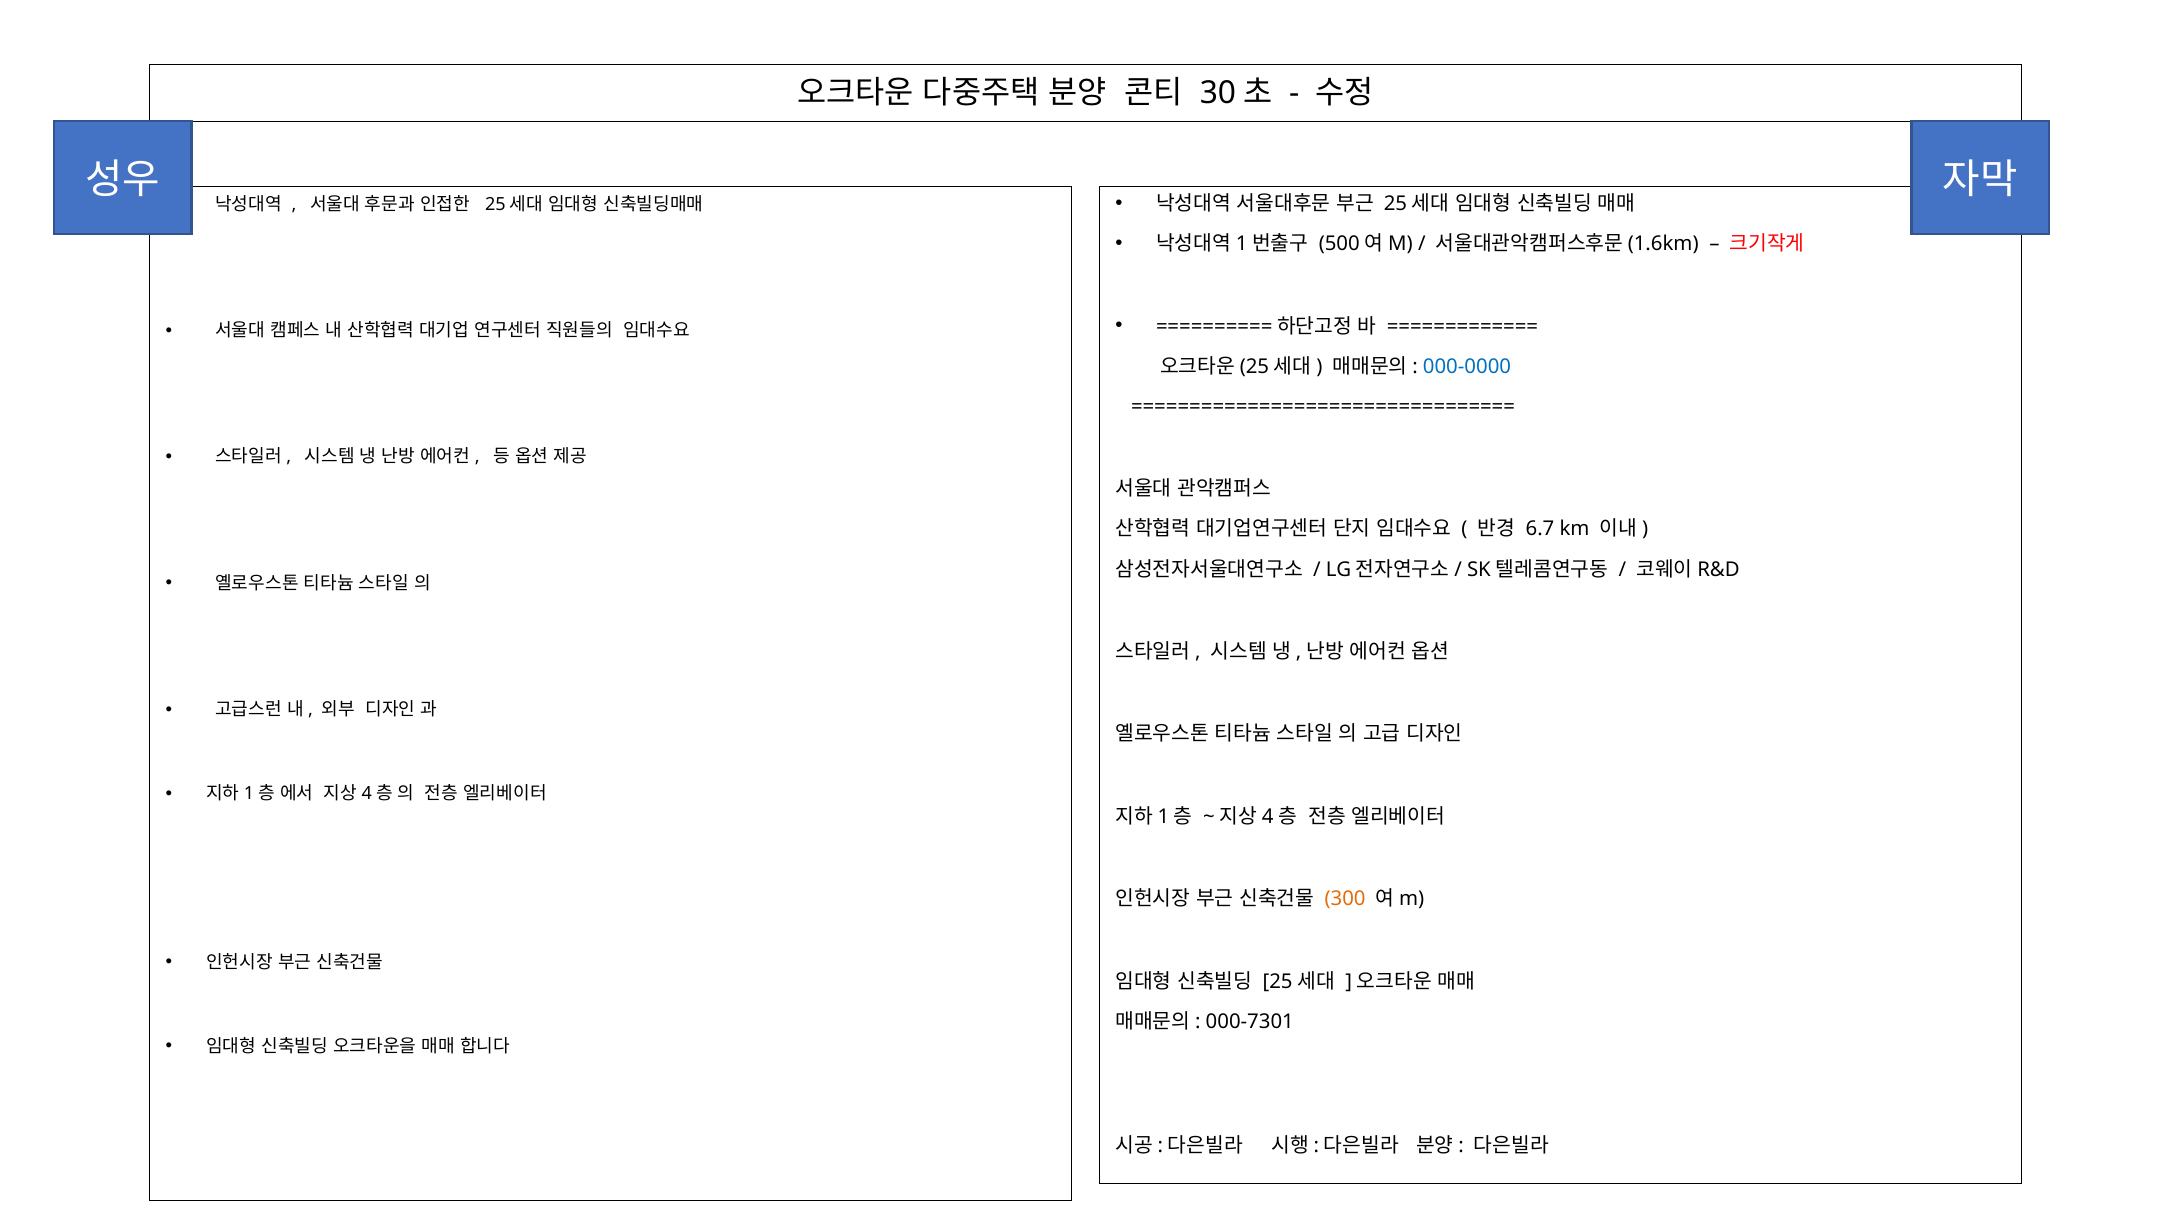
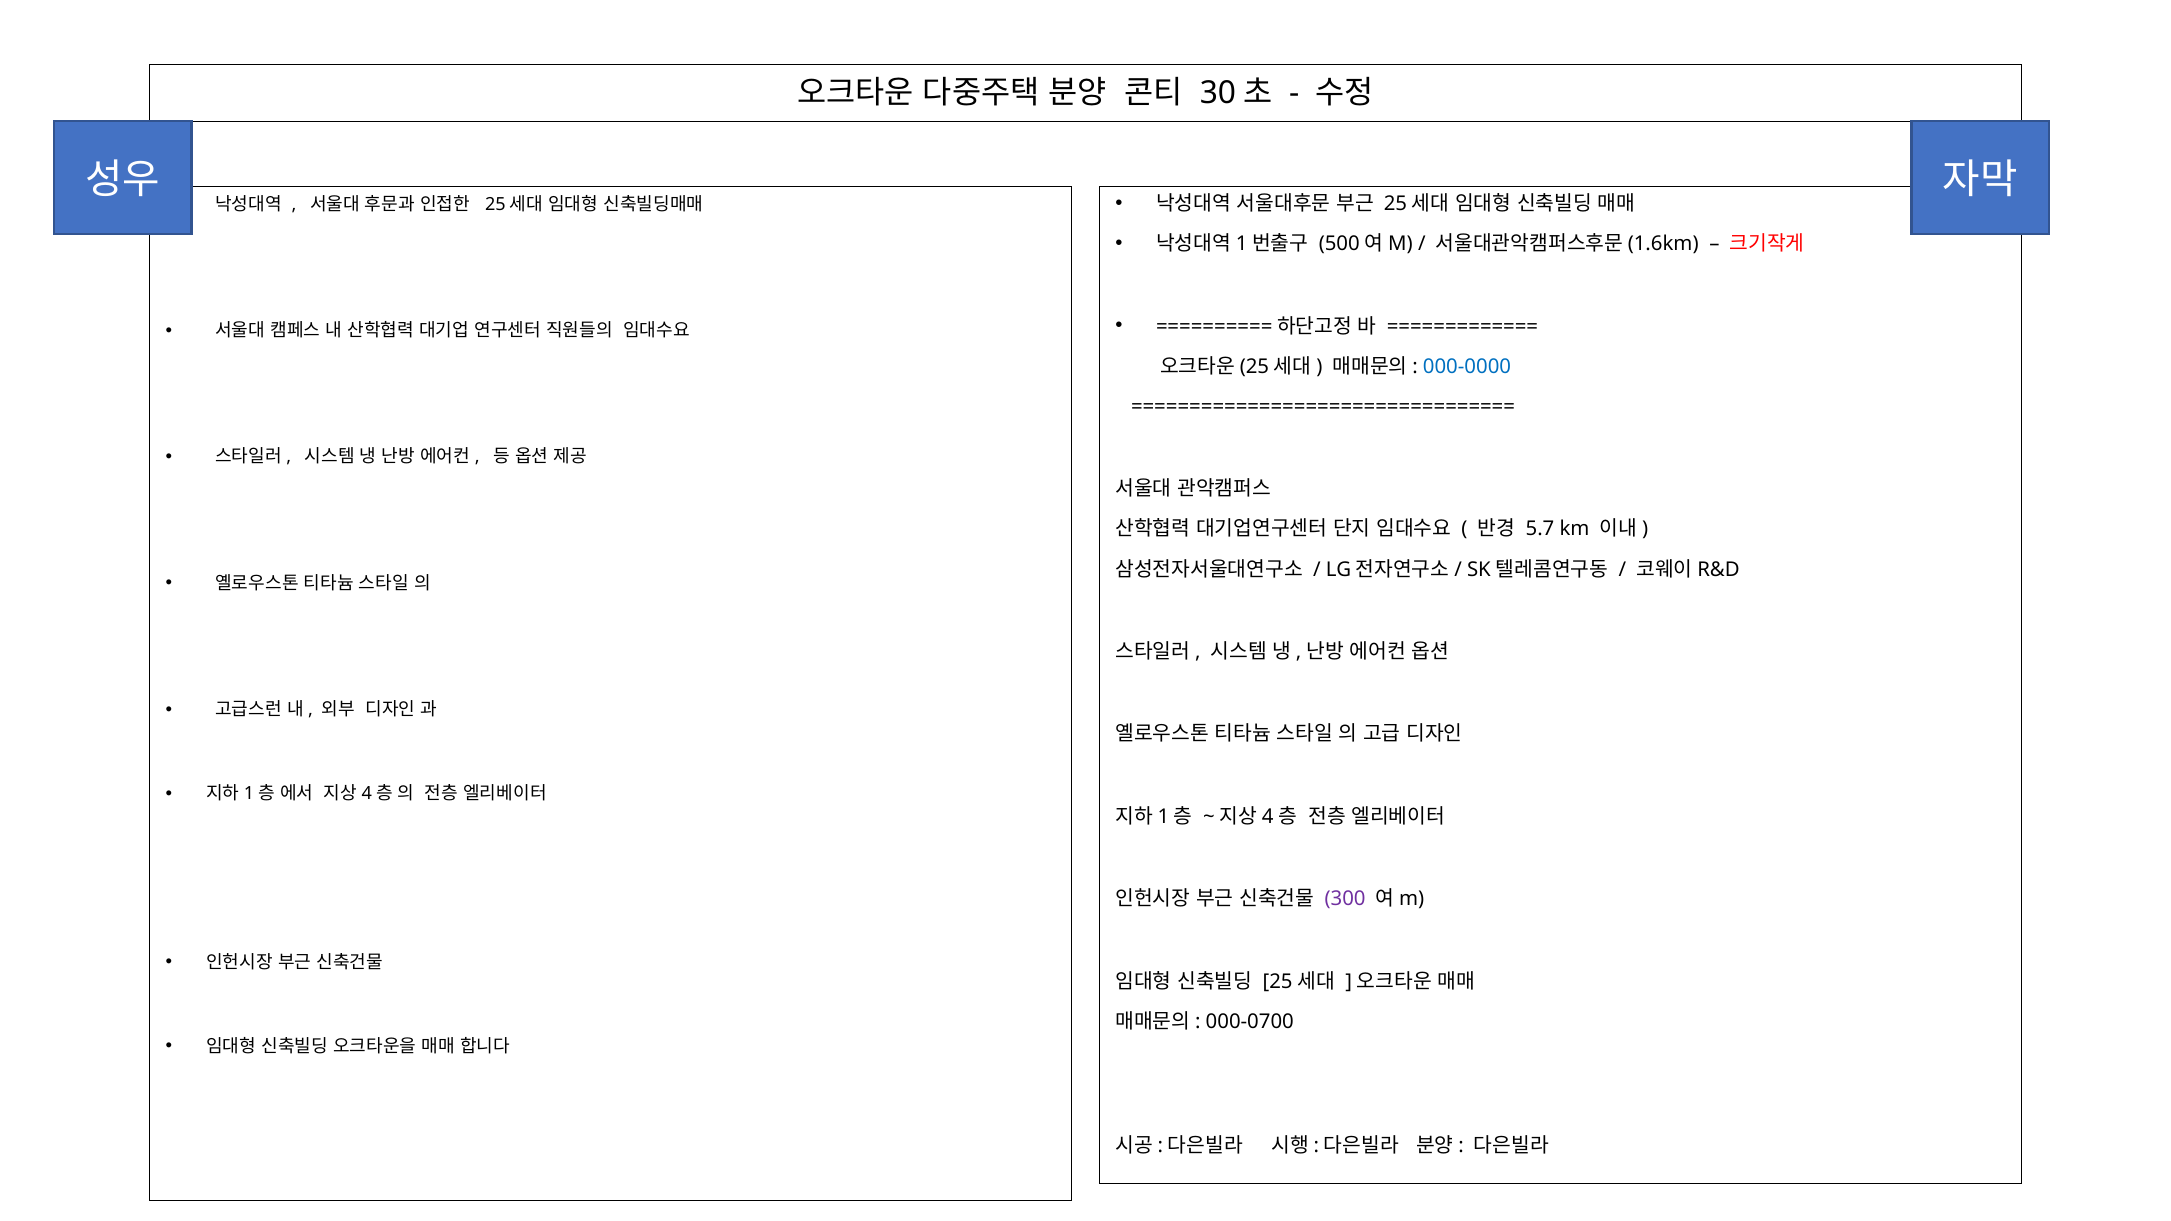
6.7: 6.7 -> 5.7 (1540, 529)
300 colour: orange -> purple (1345, 899)
000-7301: 000-7301 -> 000-0700 (1250, 1022)
